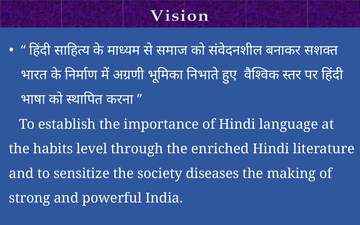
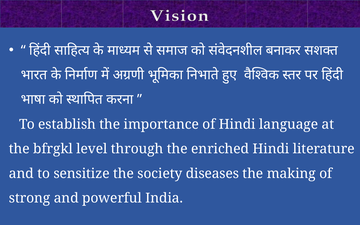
habits: habits -> bfrgkl (53, 149)
